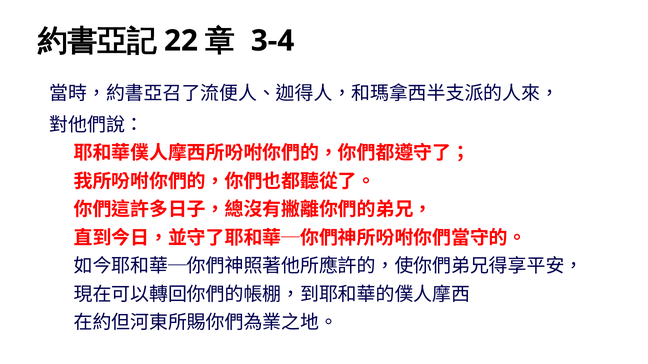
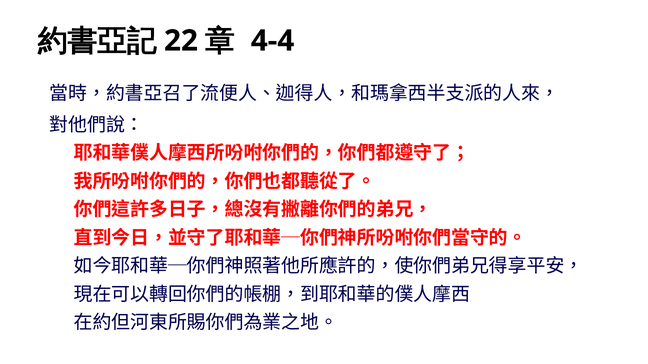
3-4: 3-4 -> 4-4 (273, 41)
